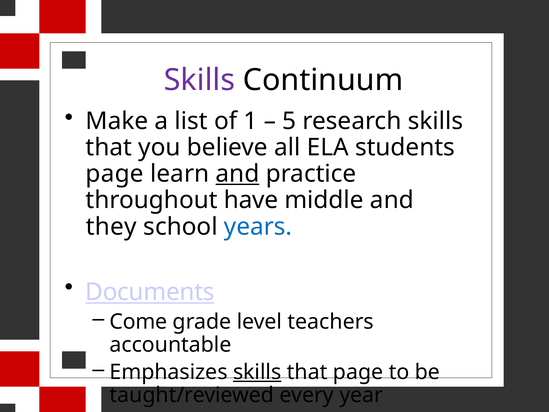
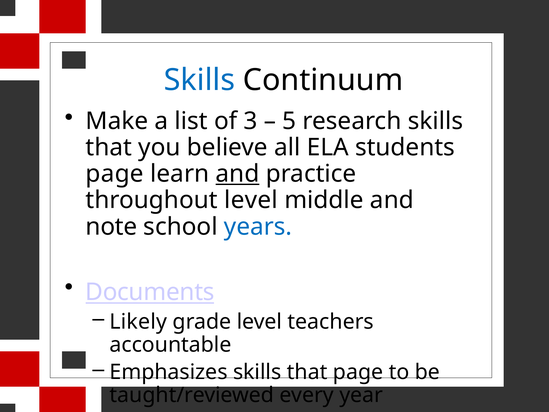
Skills colour: purple -> blue (200, 80)
1: 1 -> 3 (250, 121)
throughout have: have -> level (251, 200)
they: they -> note (111, 226)
Come: Come -> Likely (138, 322)
skills underline: present -> none (257, 372)
